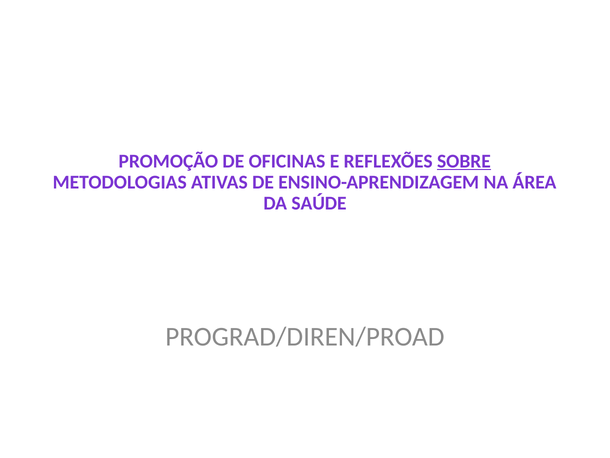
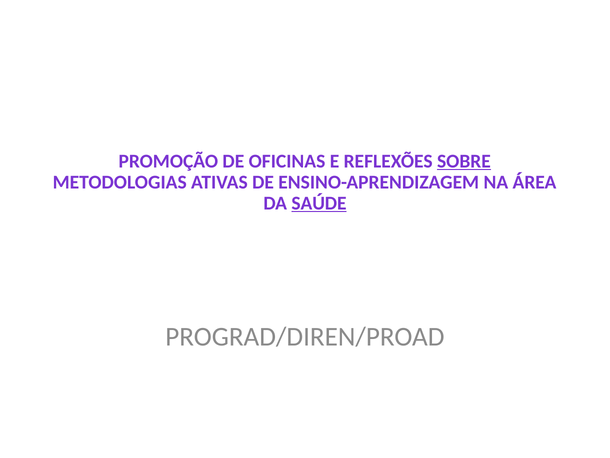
SAÚDE underline: none -> present (319, 203)
